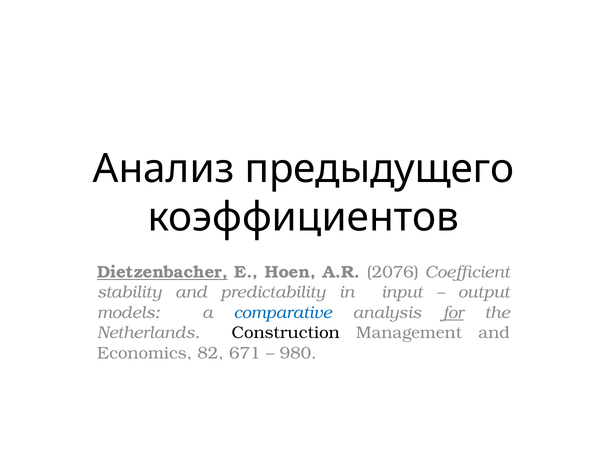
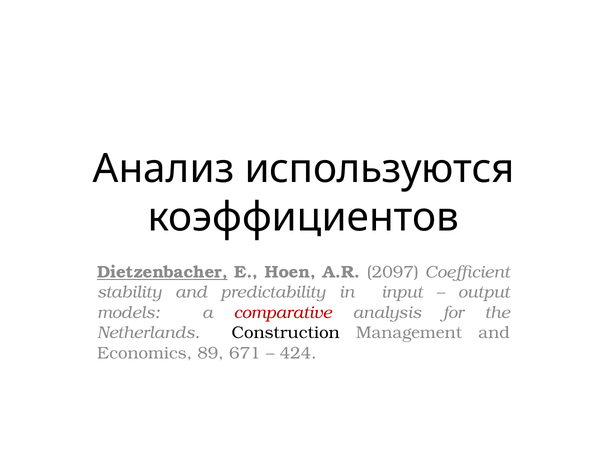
предыдущего: предыдущего -> используются (380, 169)
2076: 2076 -> 2097 (393, 272)
comparative colour: blue -> red (283, 313)
for underline: present -> none (453, 313)
82: 82 -> 89 (211, 353)
980: 980 -> 424 (298, 353)
